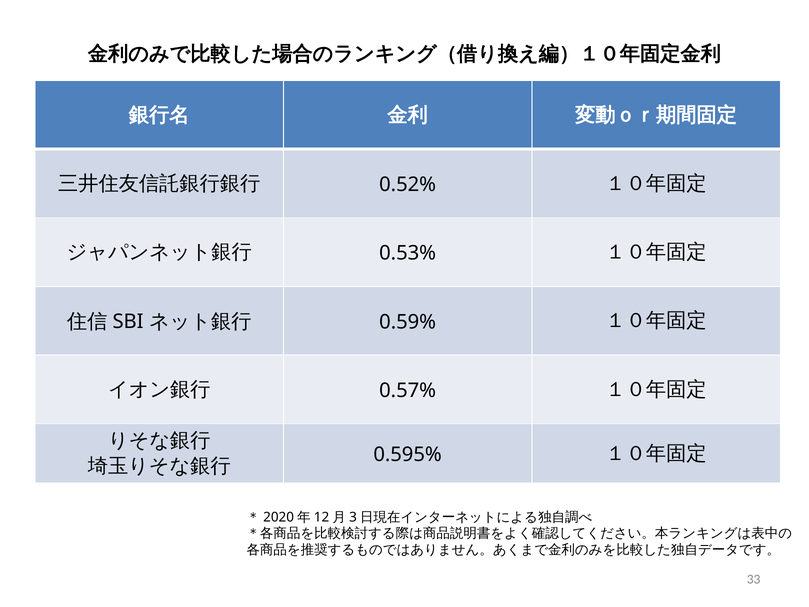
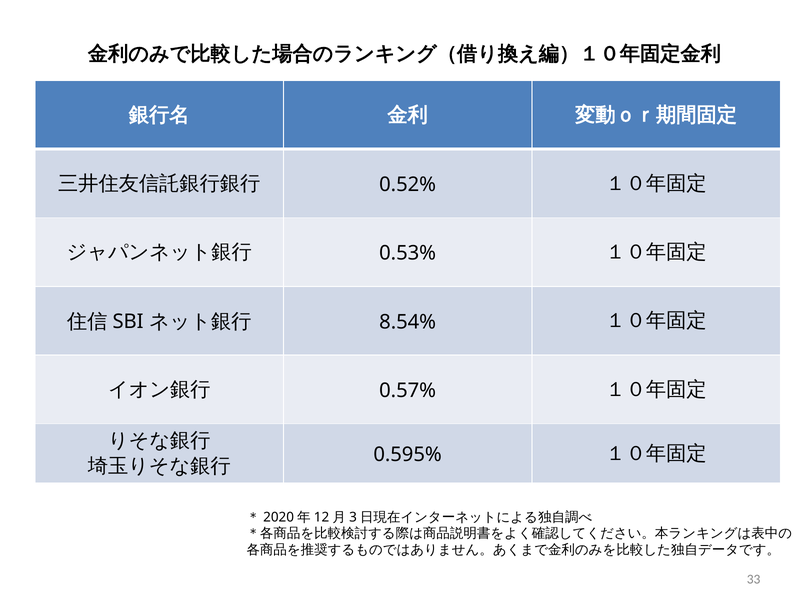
0.59%: 0.59% -> 8.54% (408, 322)
